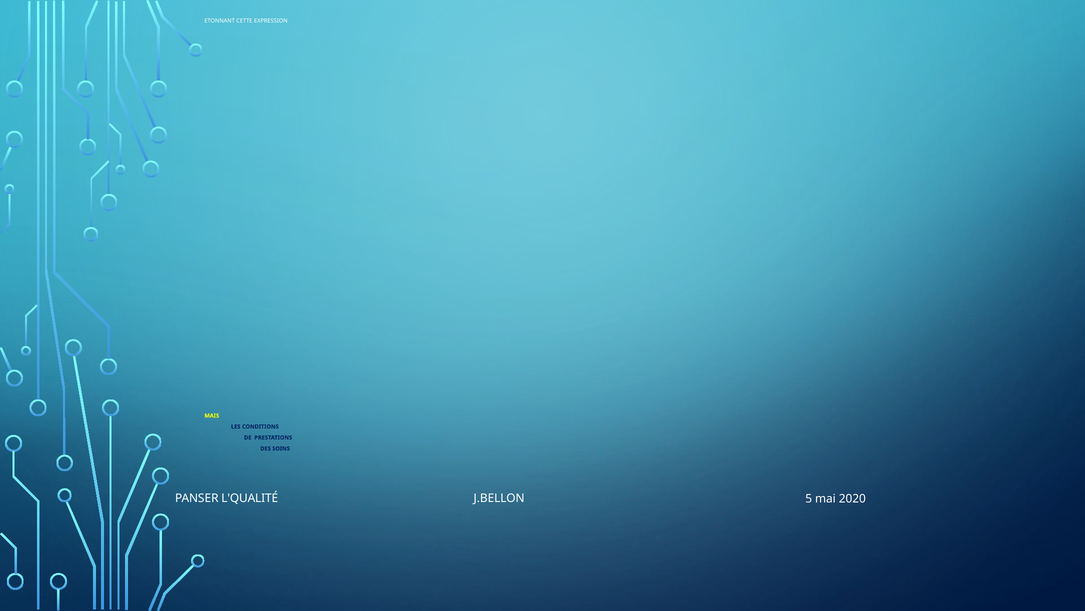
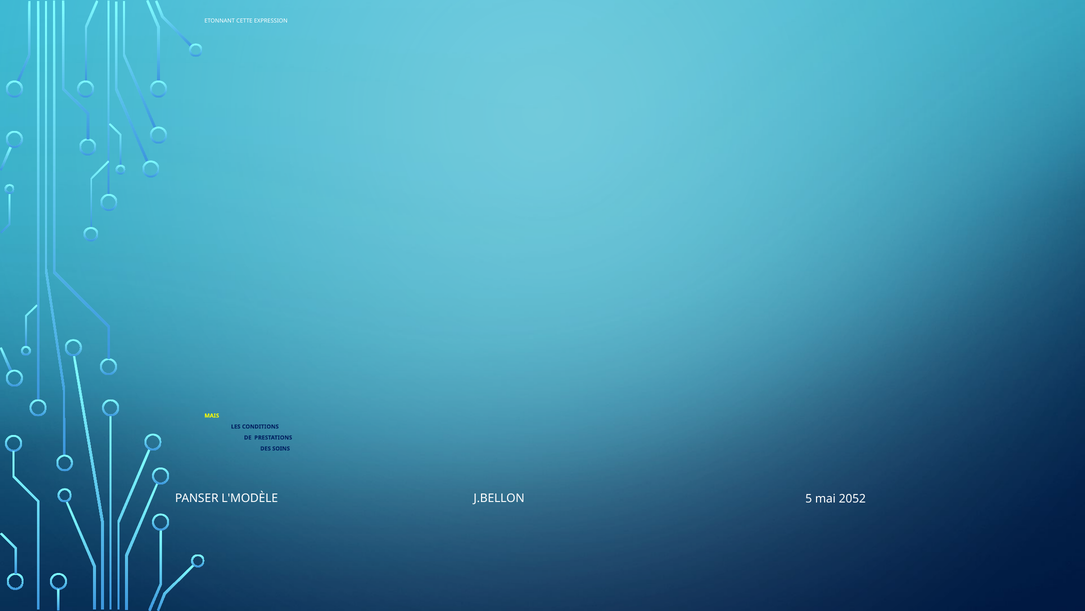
L'QUALITÉ: L'QUALITÉ -> L'MODÈLE (250, 498)
2020: 2020 -> 2052 (852, 498)
